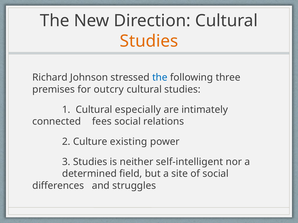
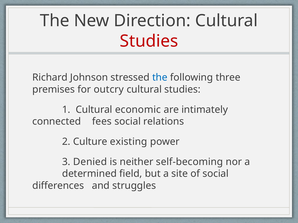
Studies colour: orange -> red (149, 41)
especially: especially -> economic (138, 110)
3 Studies: Studies -> Denied (90, 162)
self-intelligent: self-intelligent -> self-becoming (190, 162)
